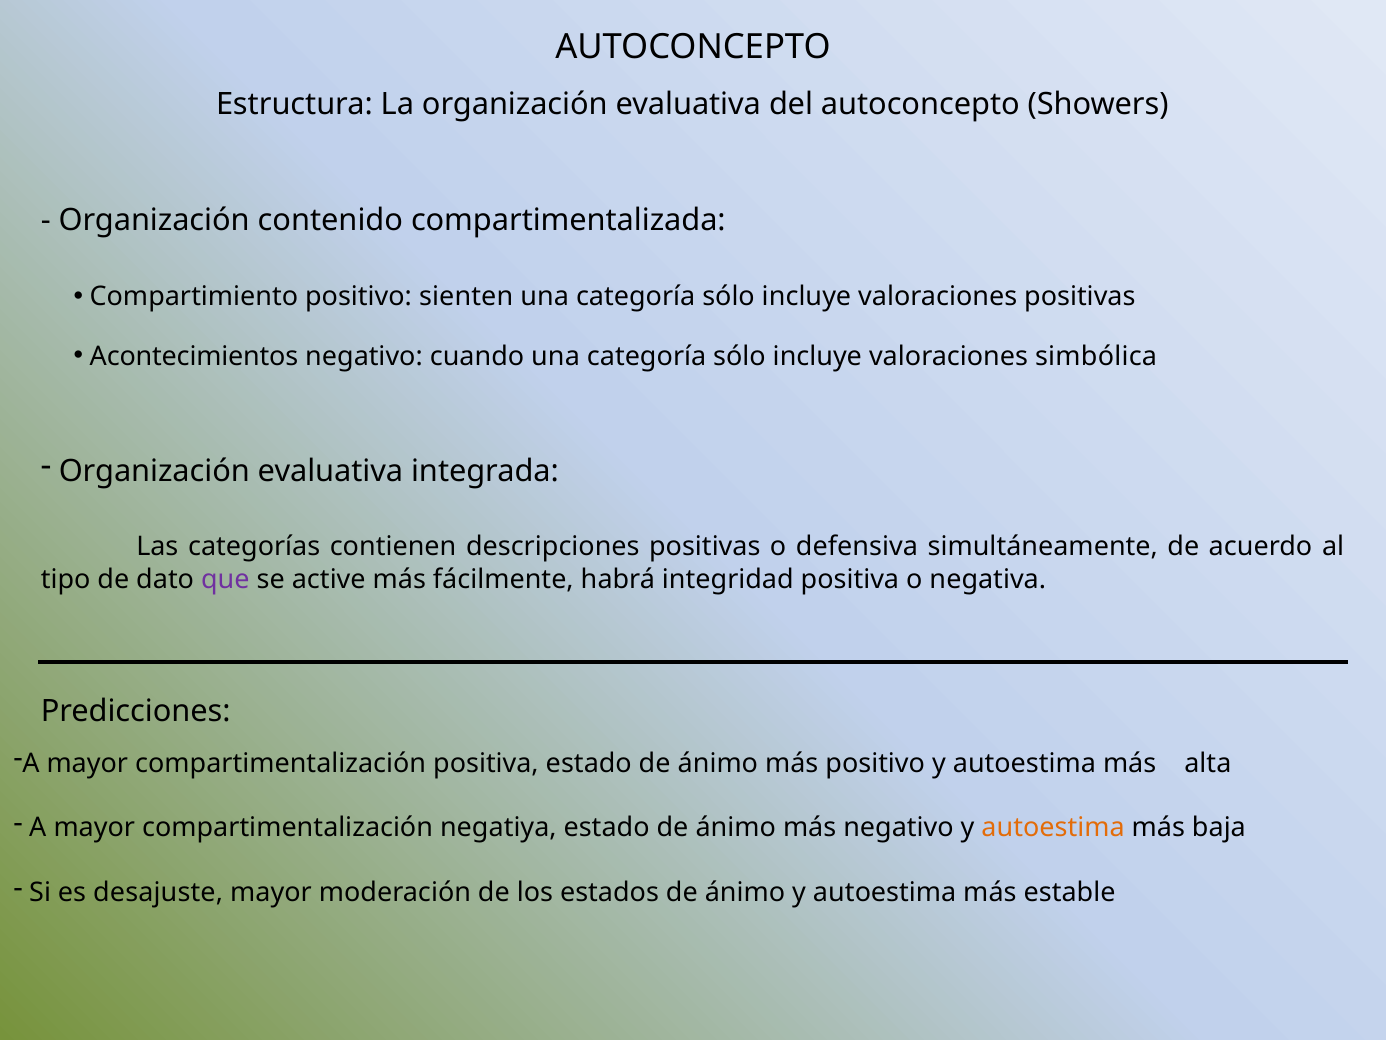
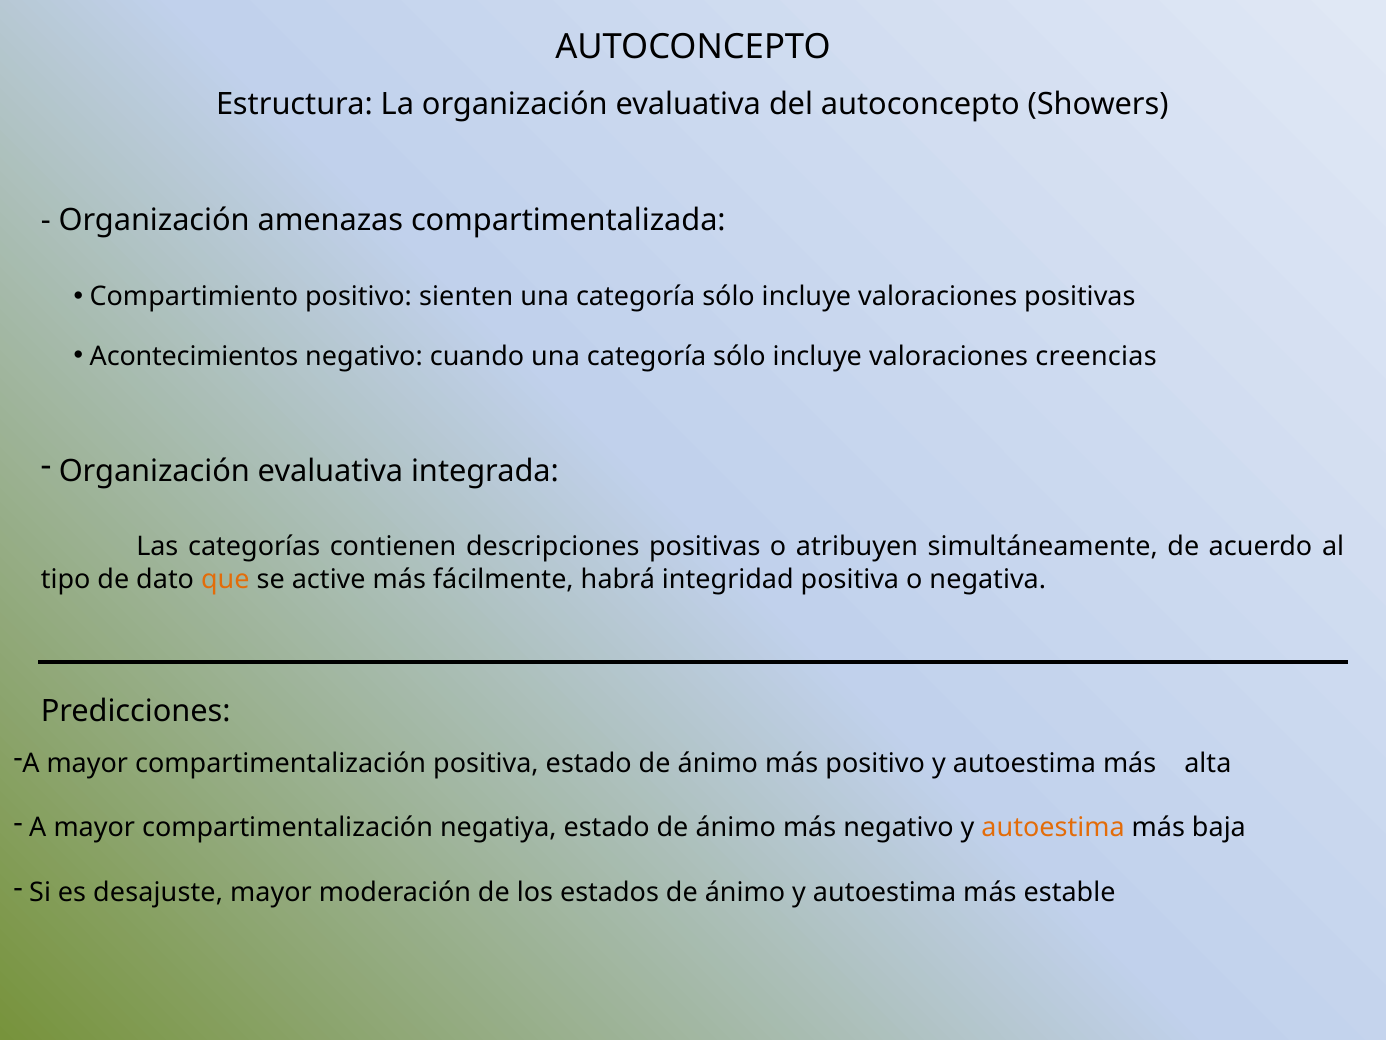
contenido: contenido -> amenazas (330, 220)
simbólica: simbólica -> creencias (1096, 356)
defensiva: defensiva -> atribuyen (857, 546)
que colour: purple -> orange (225, 579)
